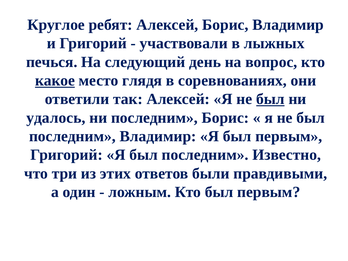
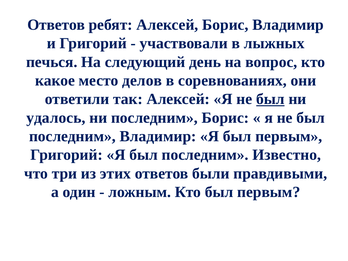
Круглое: Круглое -> Ответов (56, 25)
какое underline: present -> none (55, 81)
глядя: глядя -> делов (142, 81)
